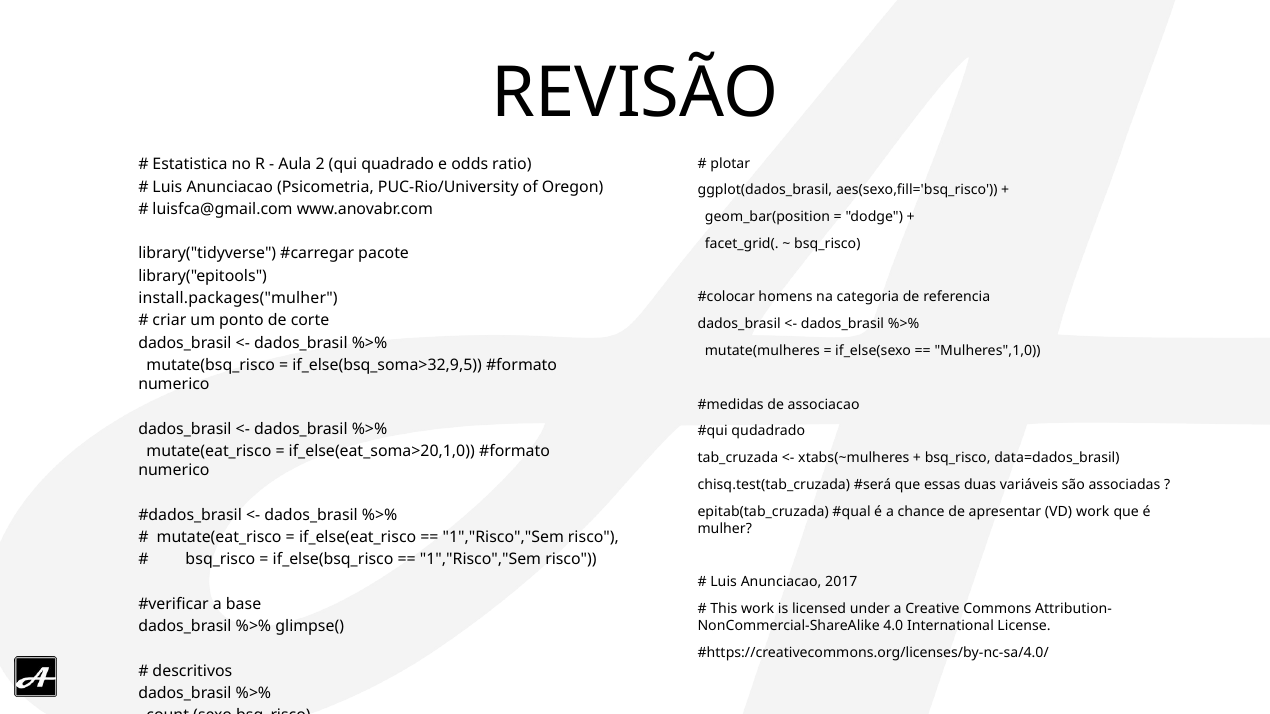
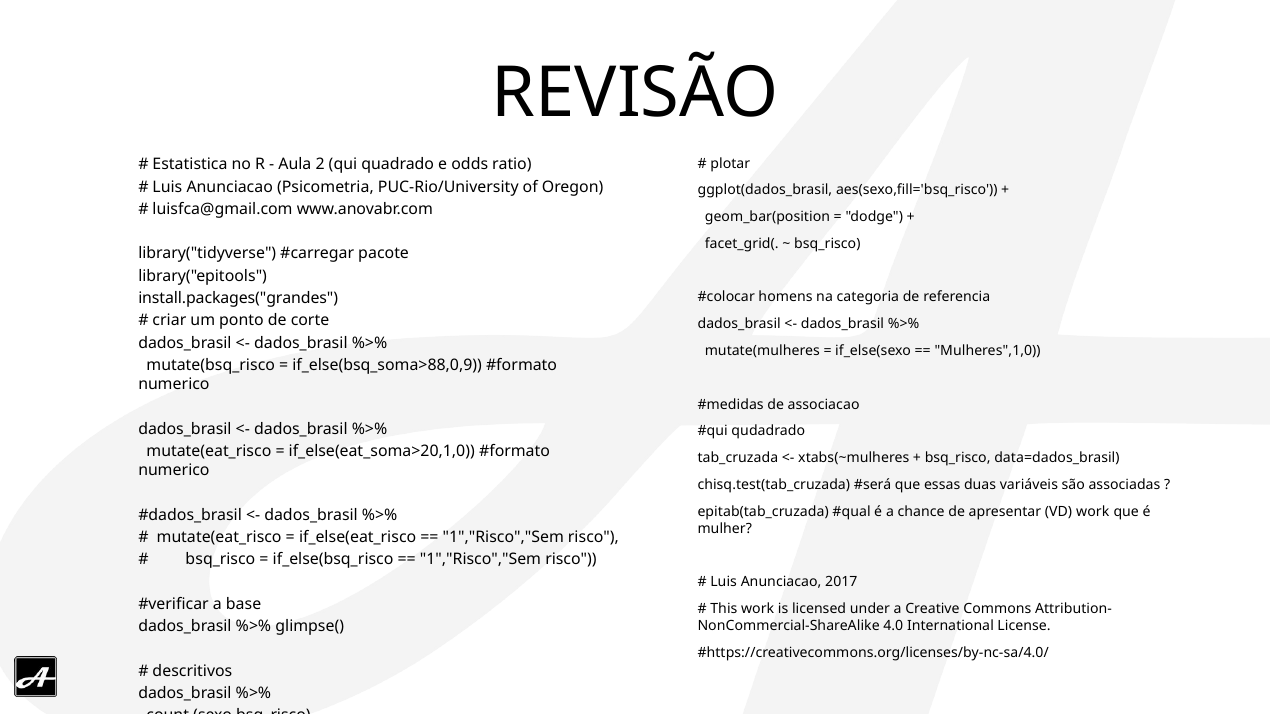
install.packages("mulher: install.packages("mulher -> install.packages("grandes (238, 298)
if_else(bsq_soma>32,9,5: if_else(bsq_soma>32,9,5 -> if_else(bsq_soma>88,0,9 (387, 365)
